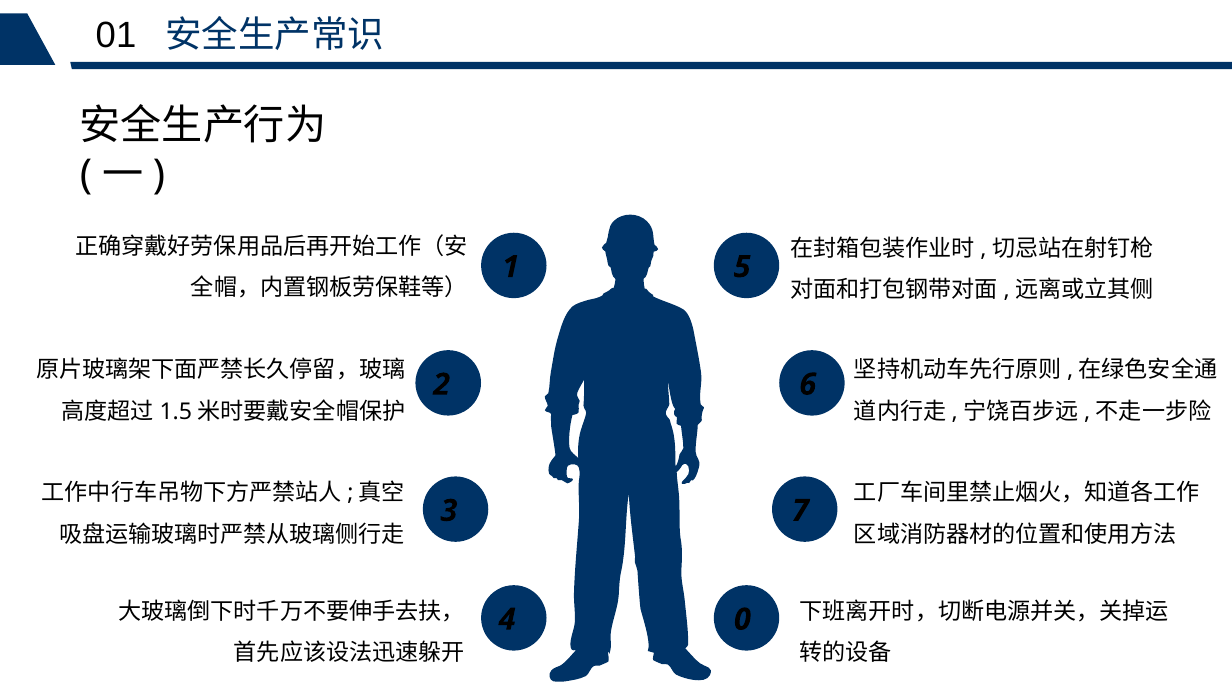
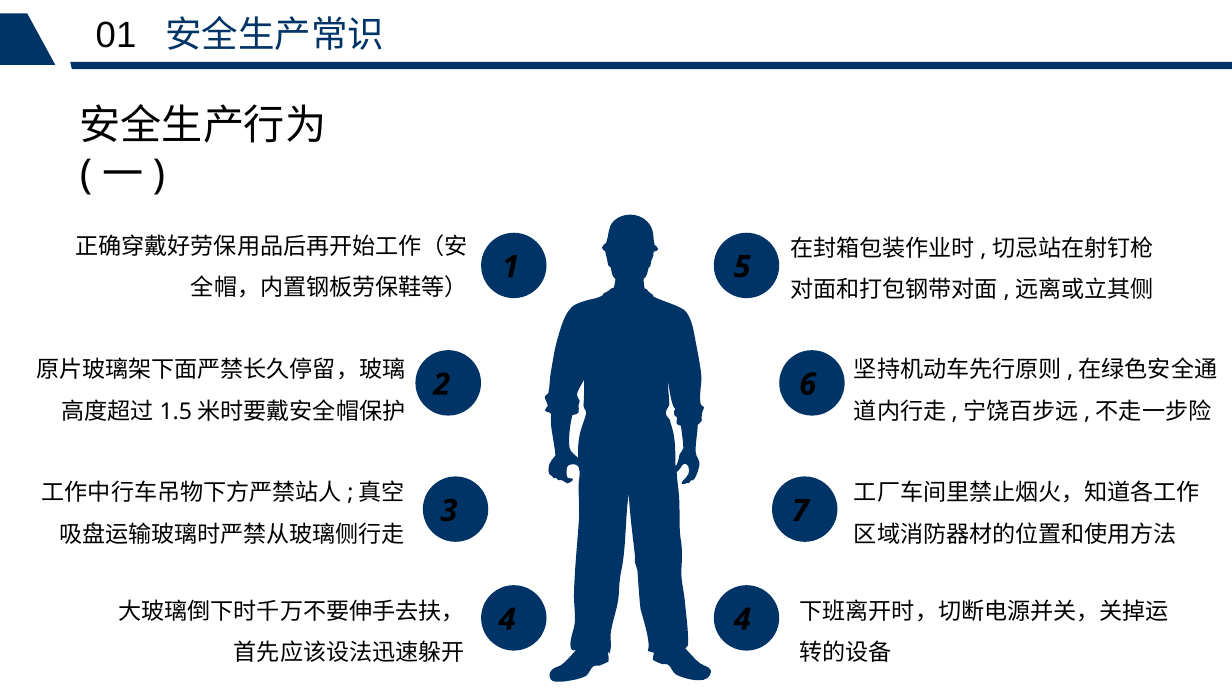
4 0: 0 -> 4 (742, 620)
